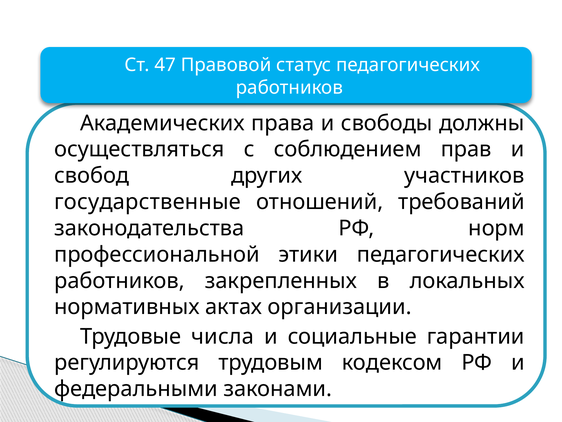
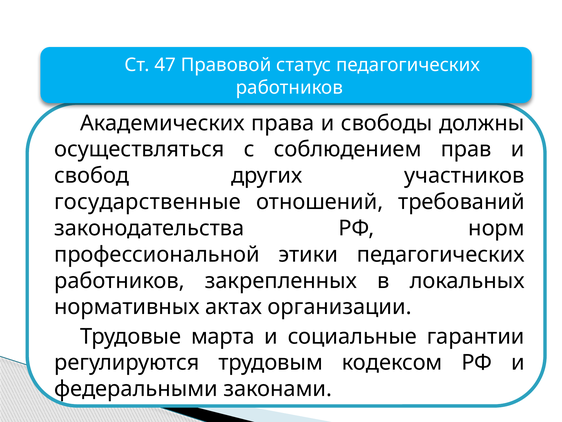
числа: числа -> марта (223, 336)
